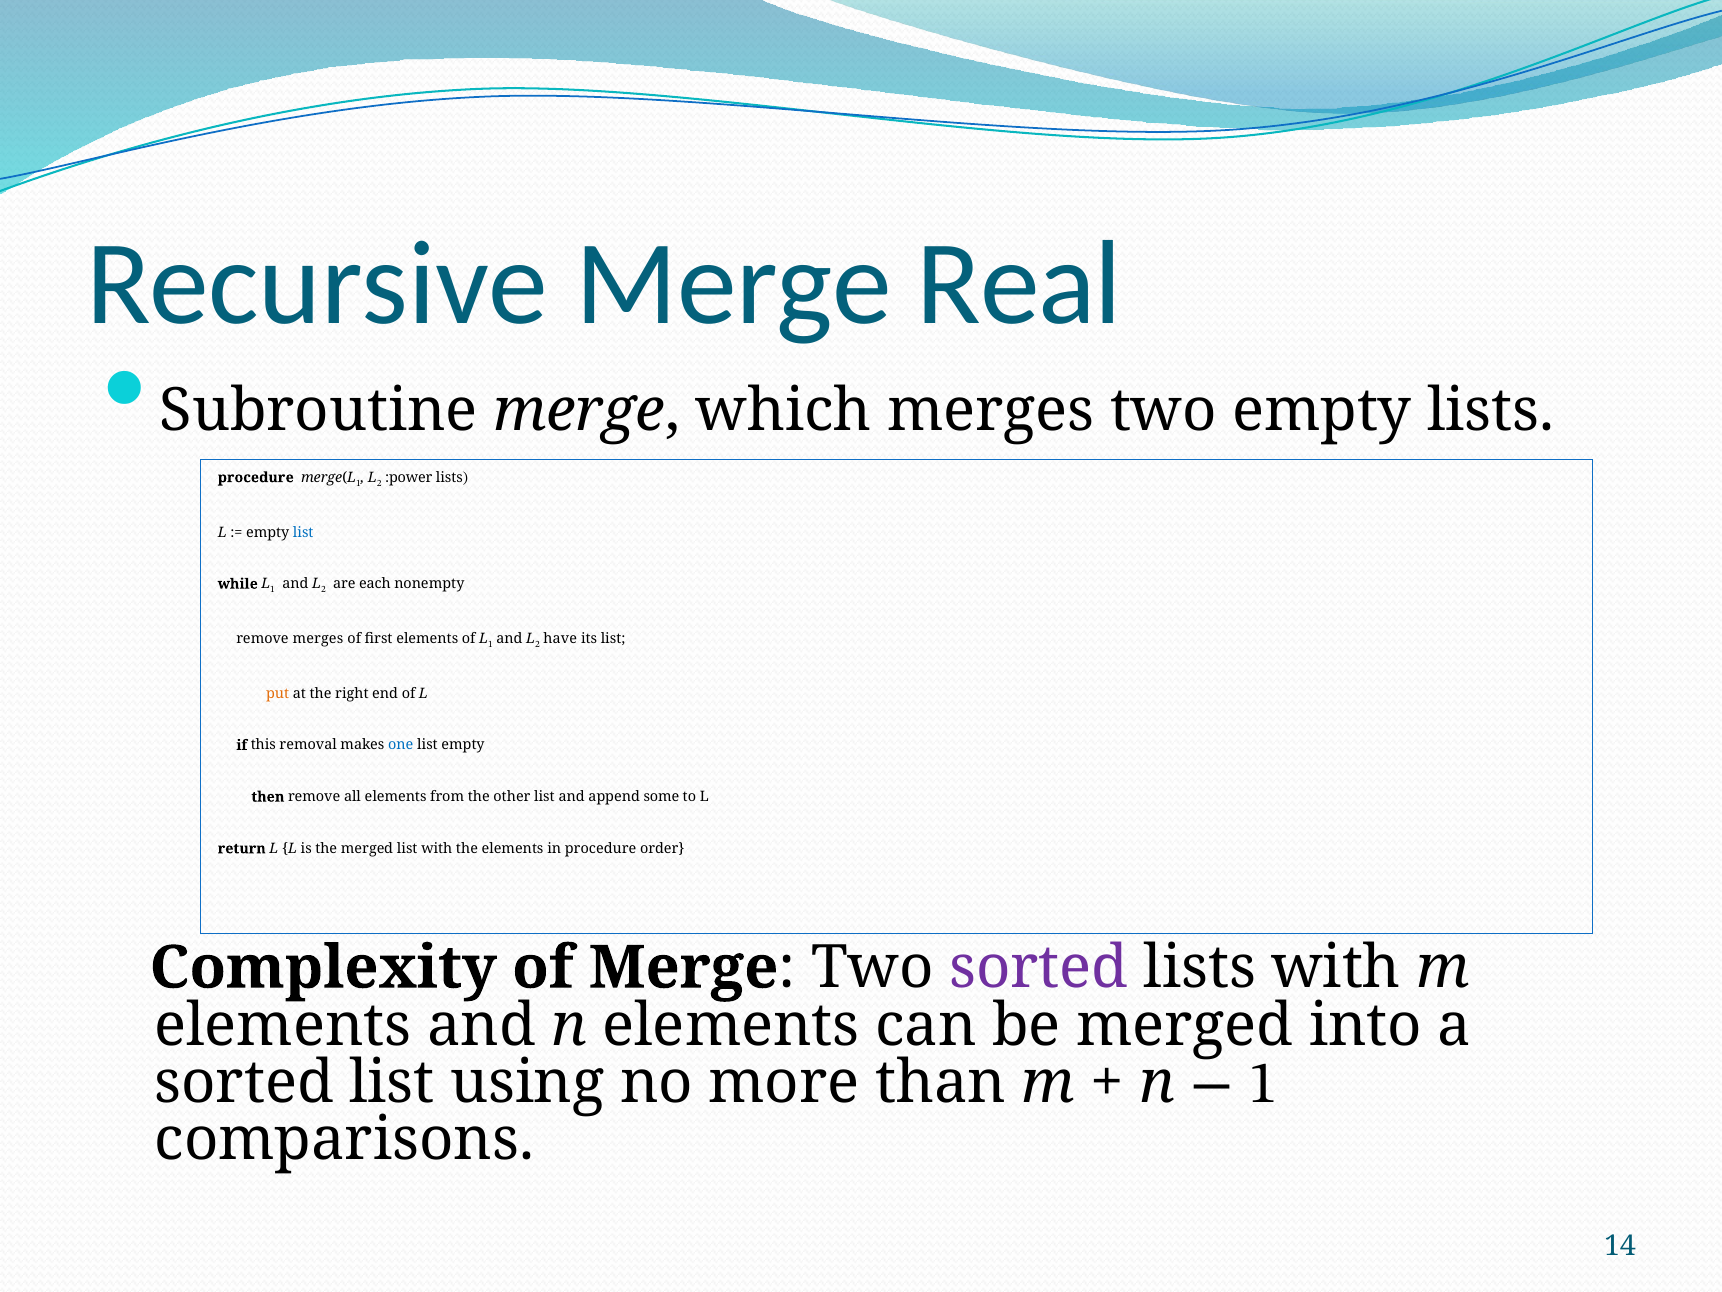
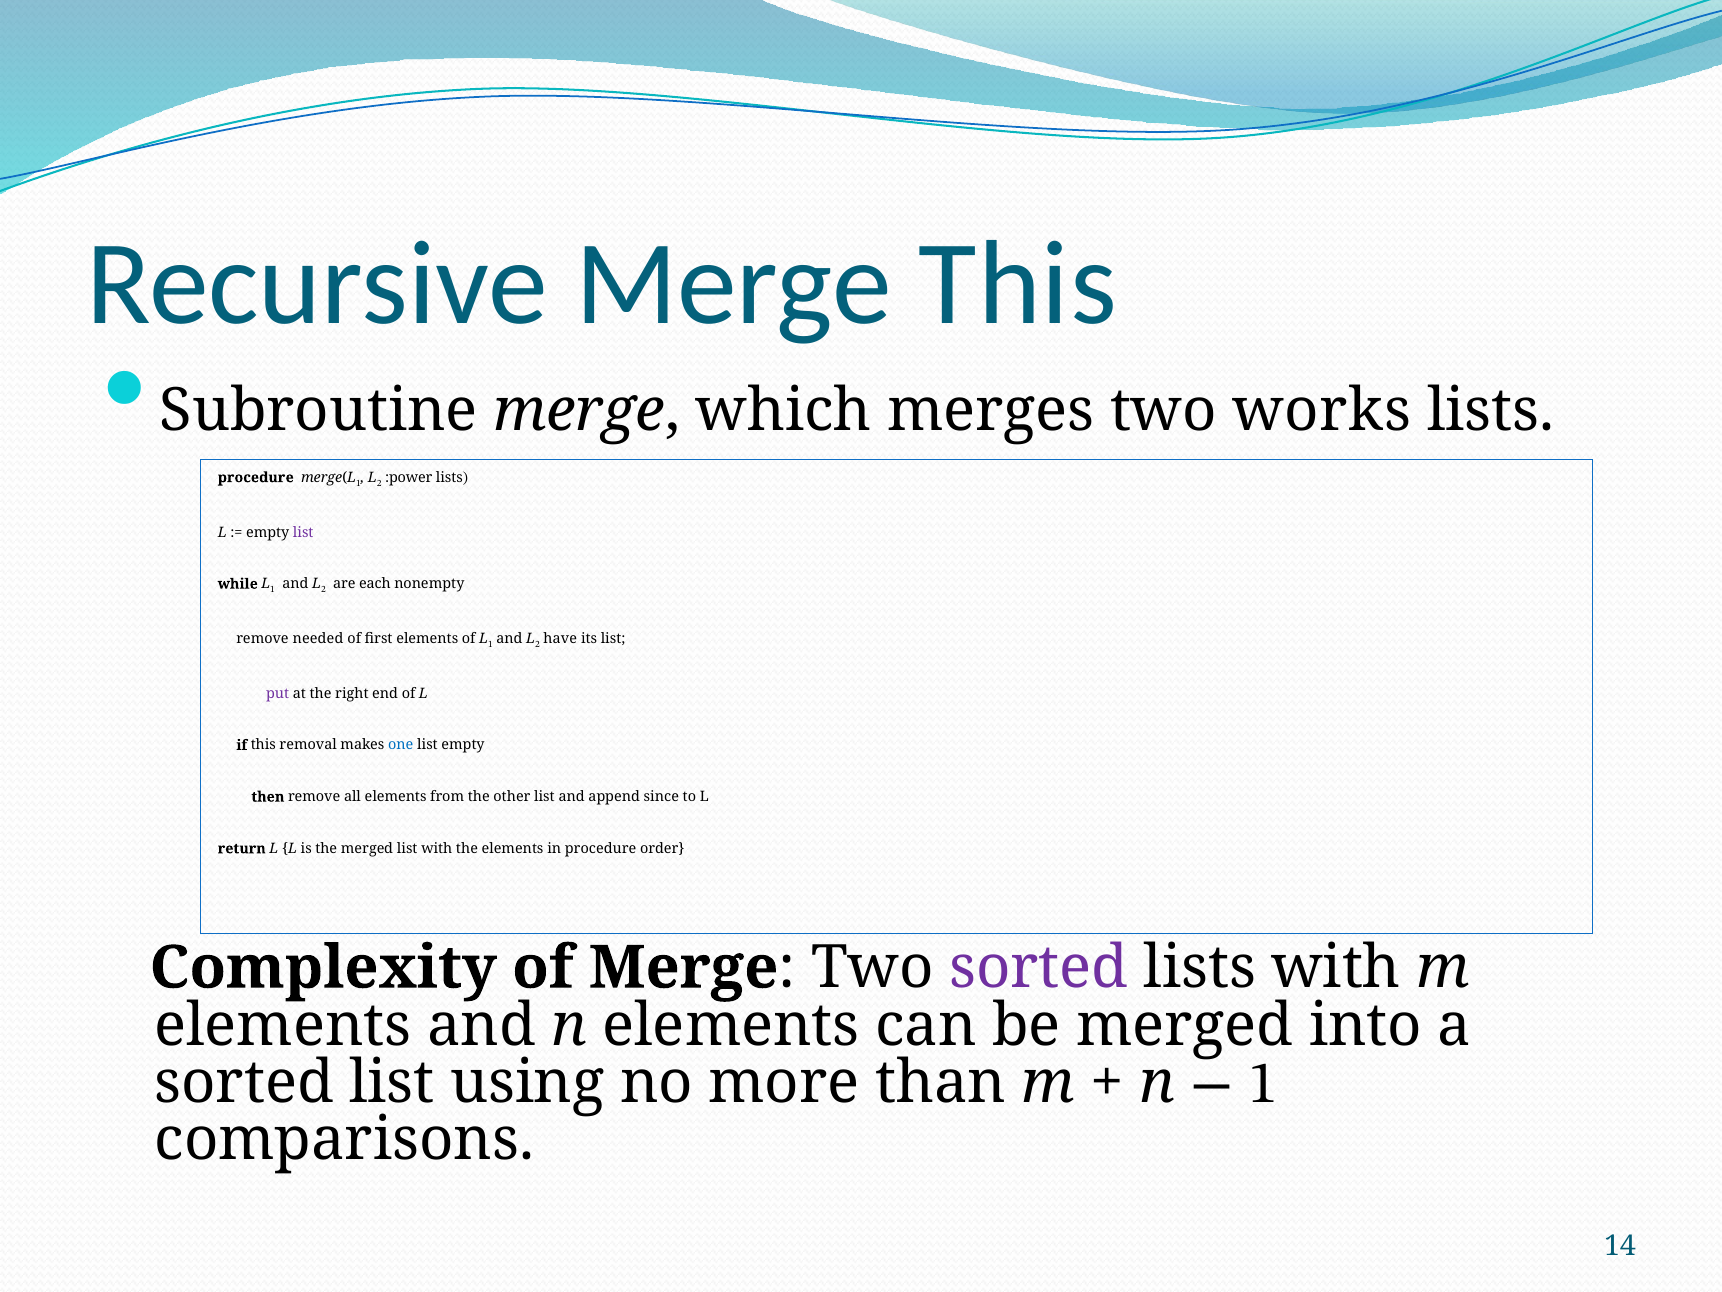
Merge Real: Real -> This (1018, 284)
two empty: empty -> works (1322, 411)
list colour: blue -> purple (303, 532)
remove merges: merges -> needed (318, 638)
put colour: orange -> purple (278, 693)
some: some -> since (661, 797)
